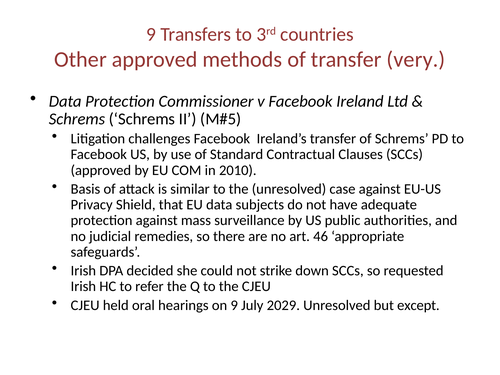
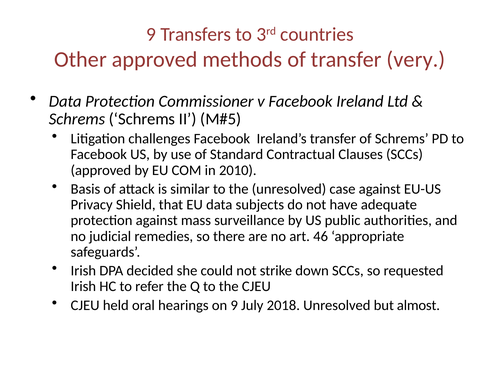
2029: 2029 -> 2018 (283, 305)
except: except -> almost (418, 305)
